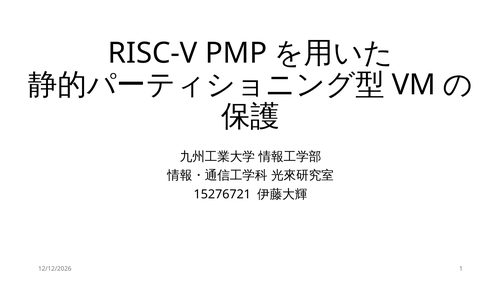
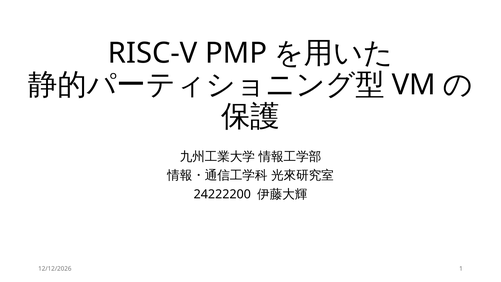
15276721: 15276721 -> 24222200 (222, 194)
